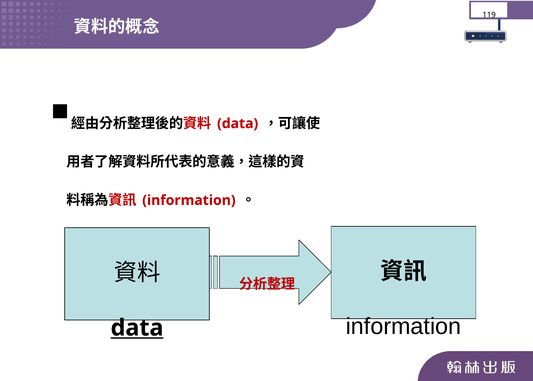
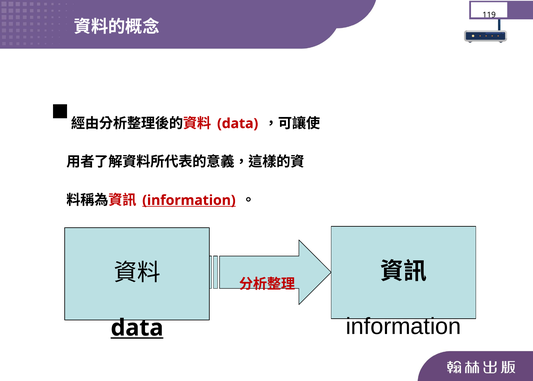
information underline: none -> present (189, 200)
